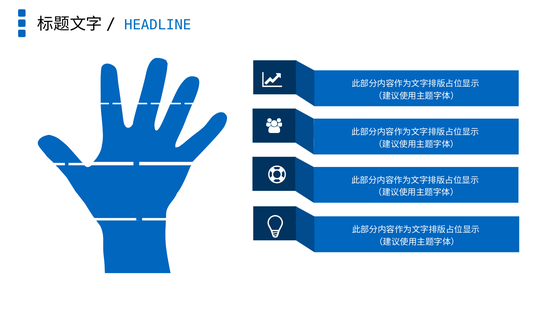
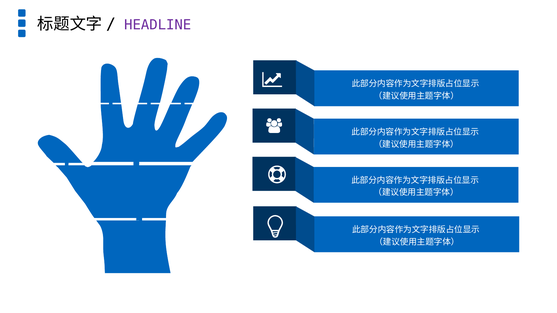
HEADLINE colour: blue -> purple (158, 25)
